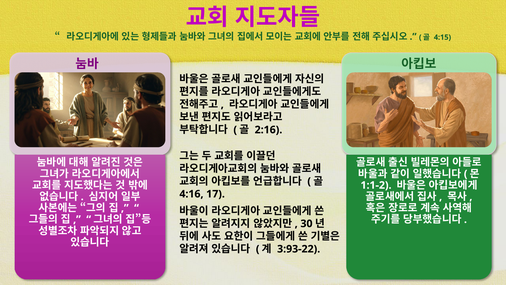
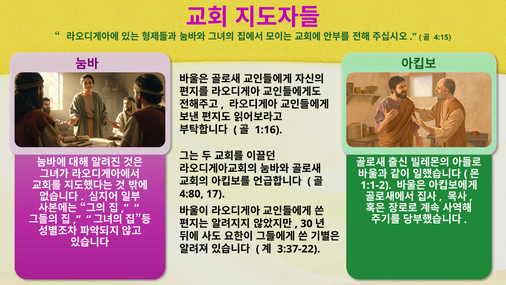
2:16: 2:16 -> 1:16 (268, 130)
4:16: 4:16 -> 4:80 (191, 194)
3:93-22: 3:93-22 -> 3:37-22 (299, 249)
